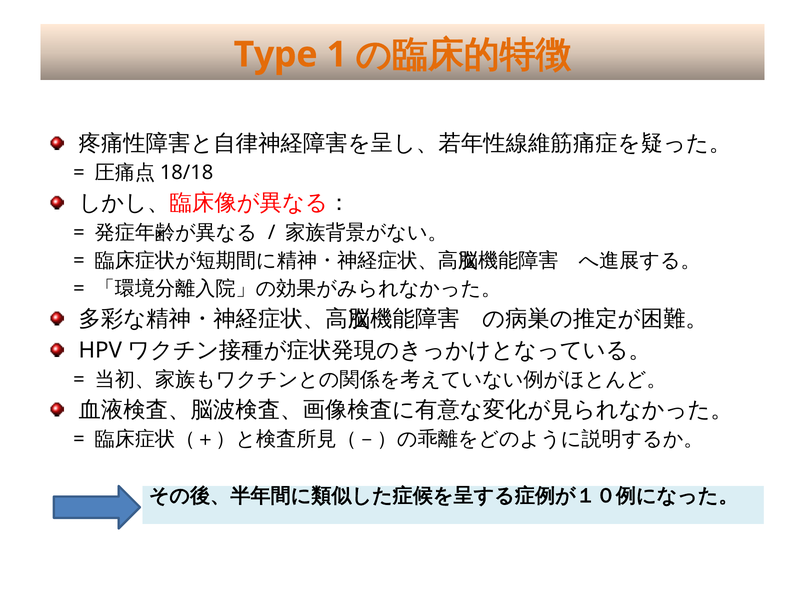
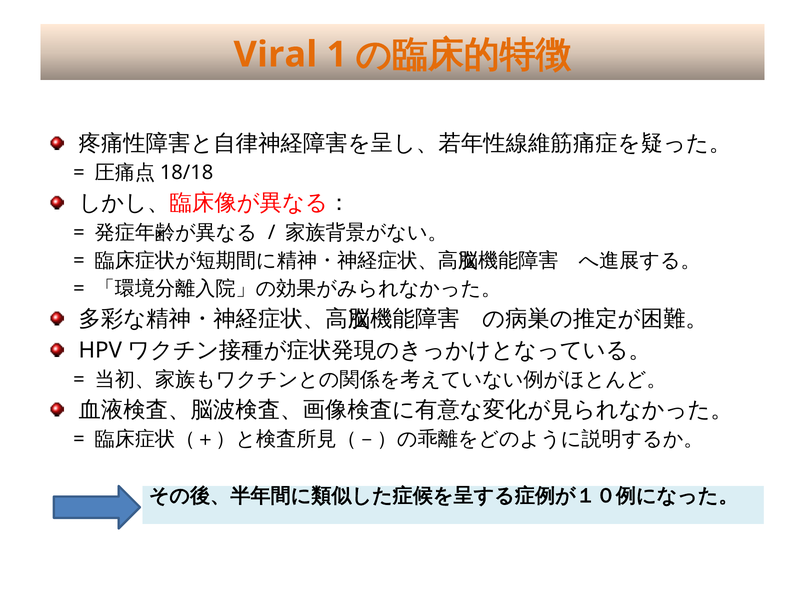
Type: Type -> Viral (275, 55)
